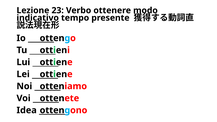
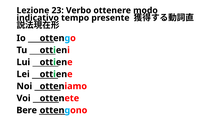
Idea: Idea -> Bere (27, 110)
